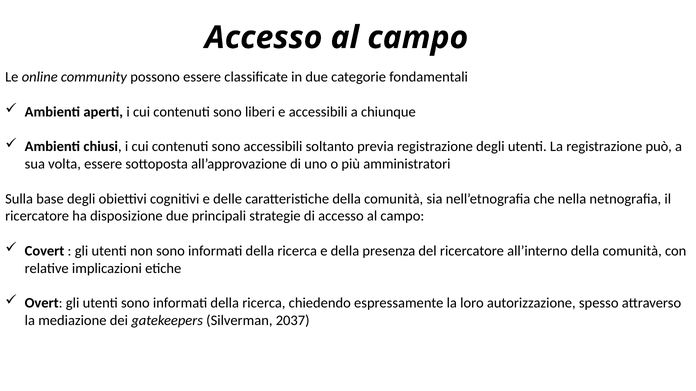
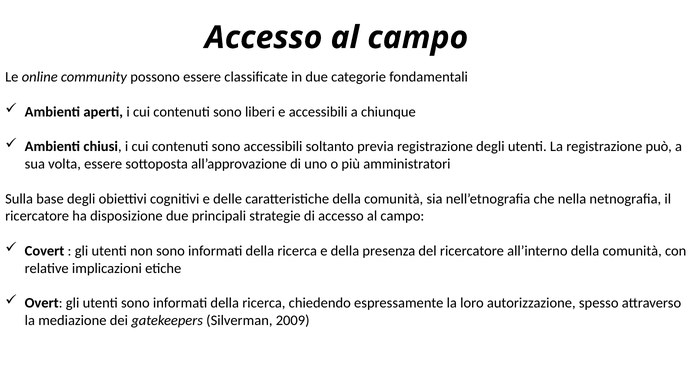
2037: 2037 -> 2009 (293, 321)
